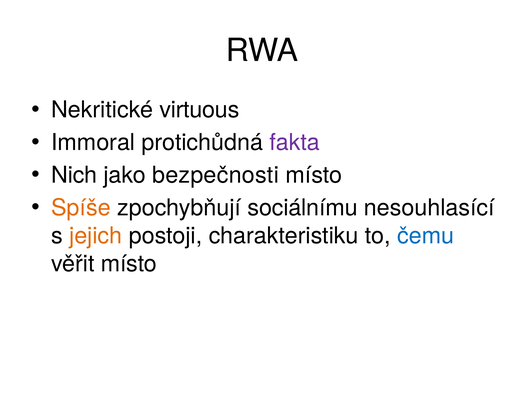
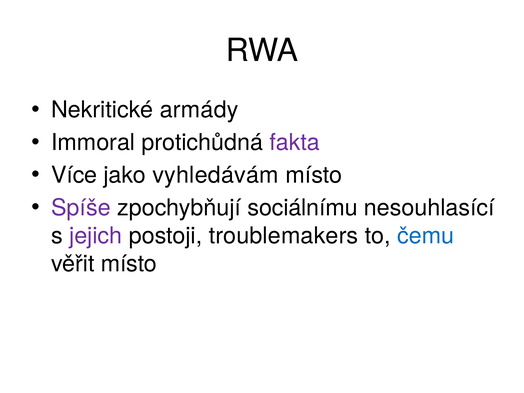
virtuous: virtuous -> armády (199, 110)
Nich: Nich -> Více (74, 175)
bezpečnosti: bezpečnosti -> vyhledávám (216, 175)
Spíše colour: orange -> purple (81, 208)
jejich colour: orange -> purple (96, 236)
charakteristiku: charakteristiku -> troublemakers (283, 236)
